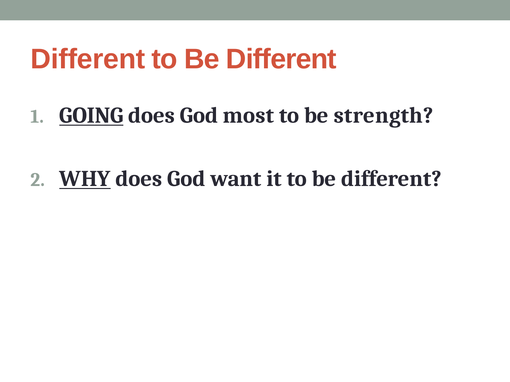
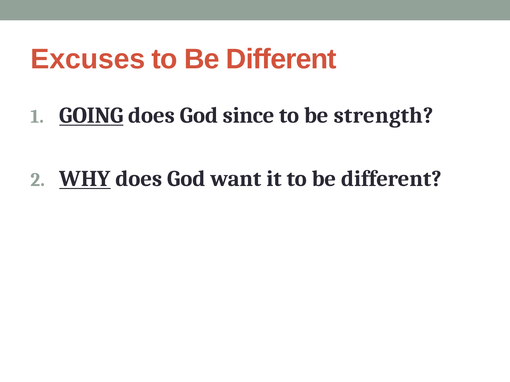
Different: Different -> Excuses (88, 59)
most: most -> since (249, 115)
